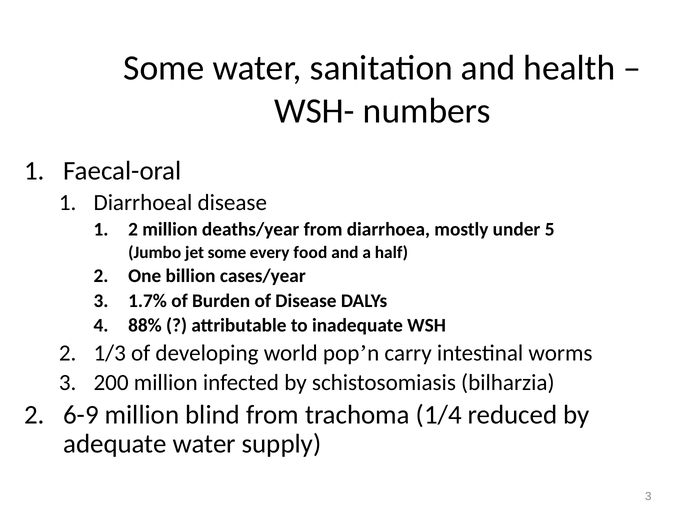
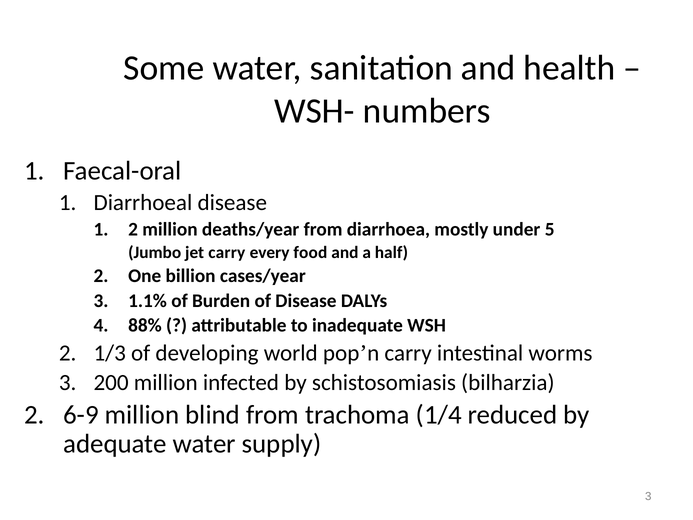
jet some: some -> carry (227, 252)
1.7%: 1.7% -> 1.1% (148, 301)
